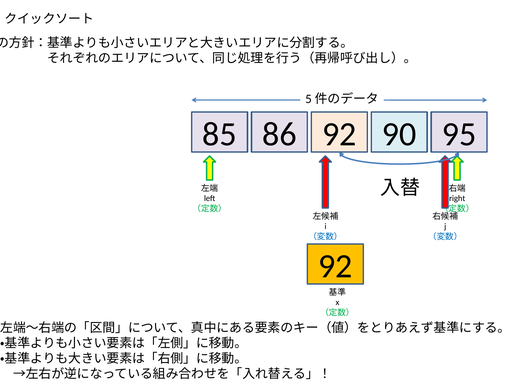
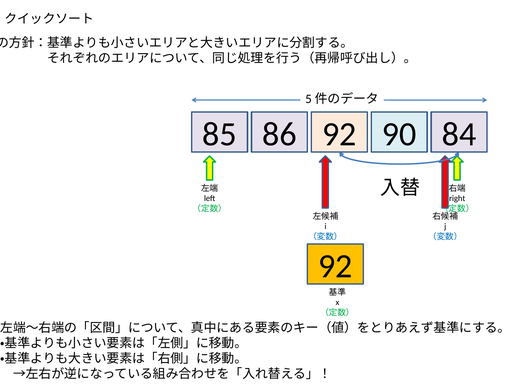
95: 95 -> 84 (459, 134)
